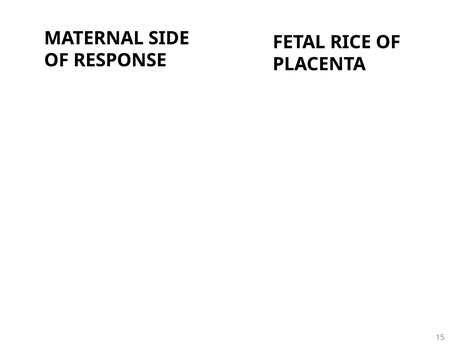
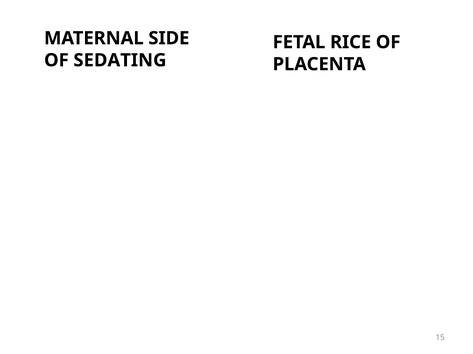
RESPONSE: RESPONSE -> SEDATING (120, 60)
